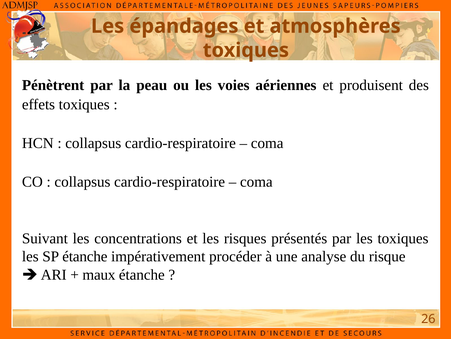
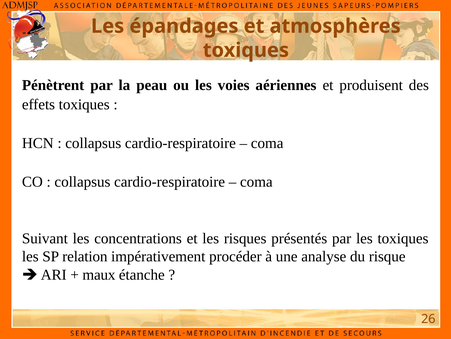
SP étanche: étanche -> relation (85, 256)
